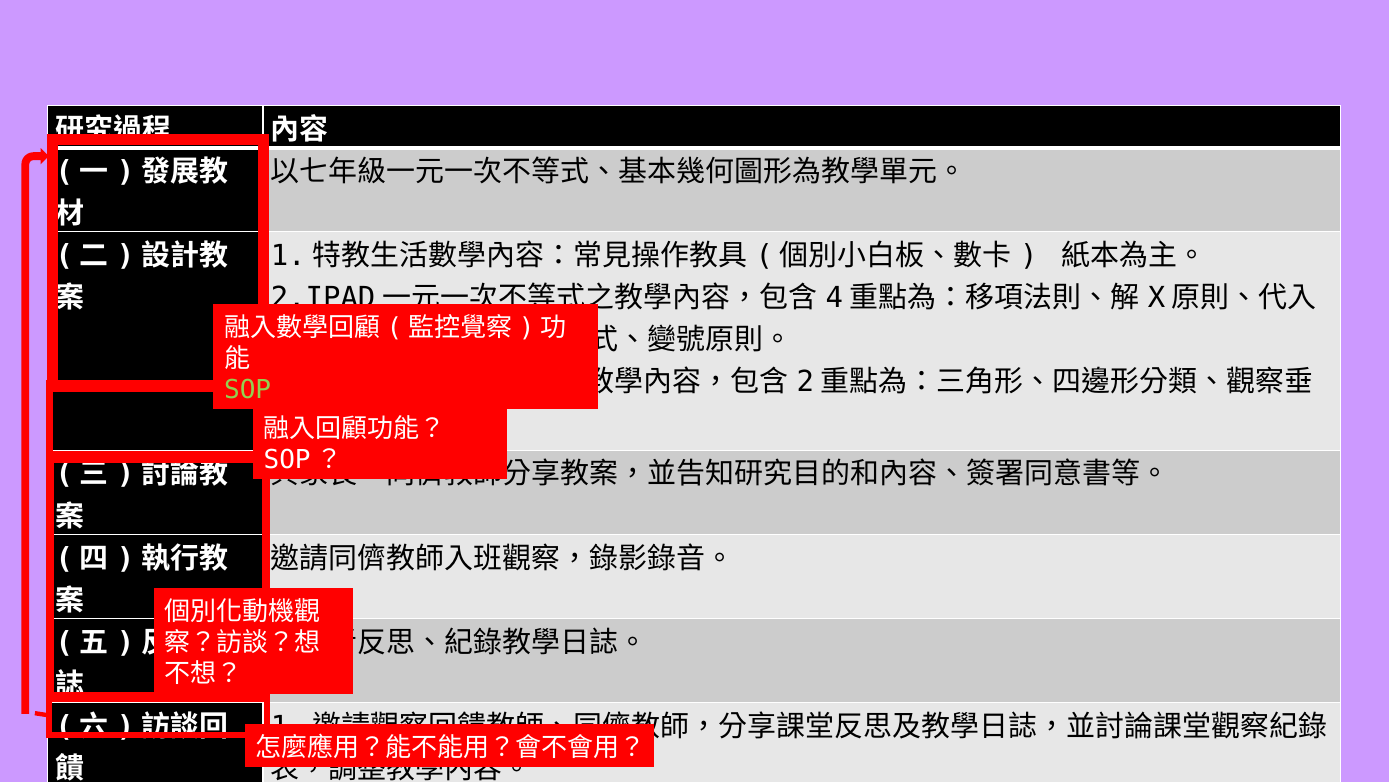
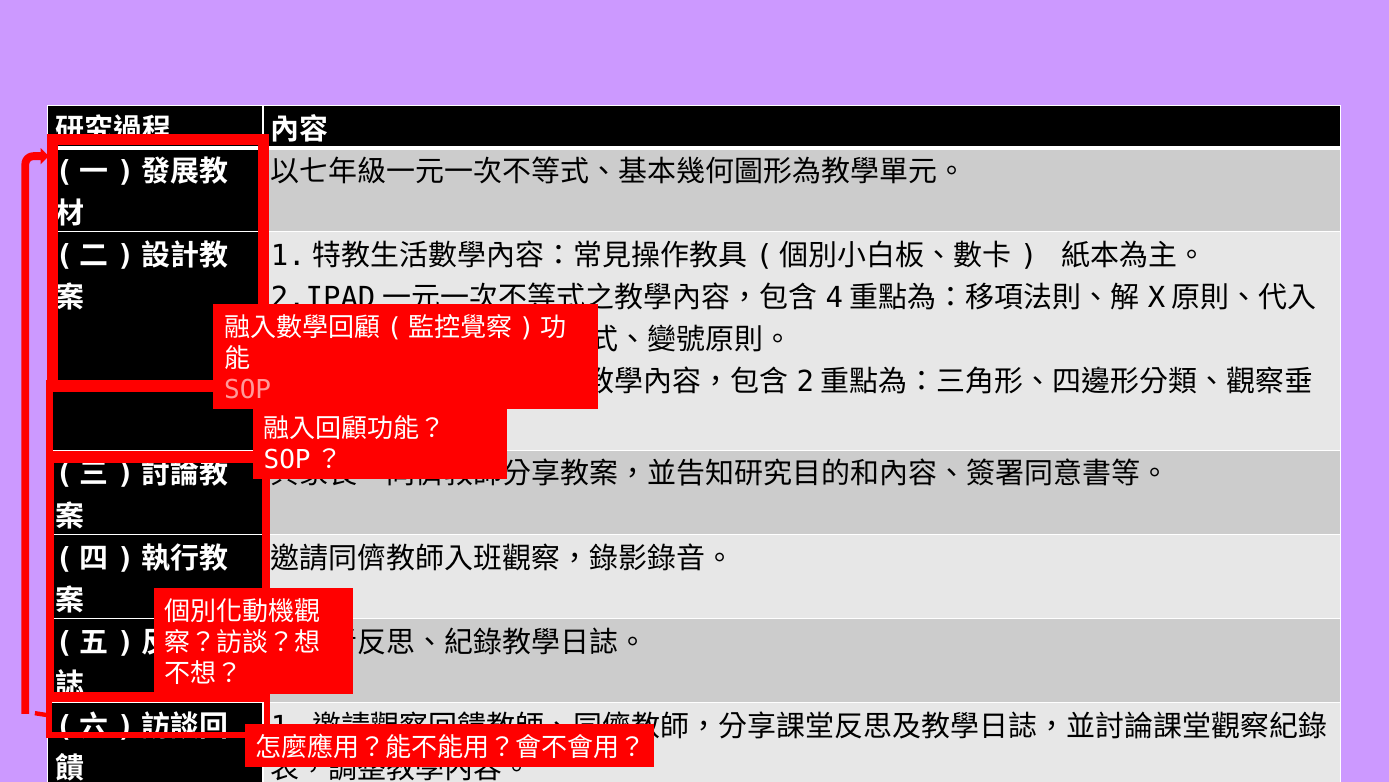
SOP colour: light green -> pink (248, 390)
